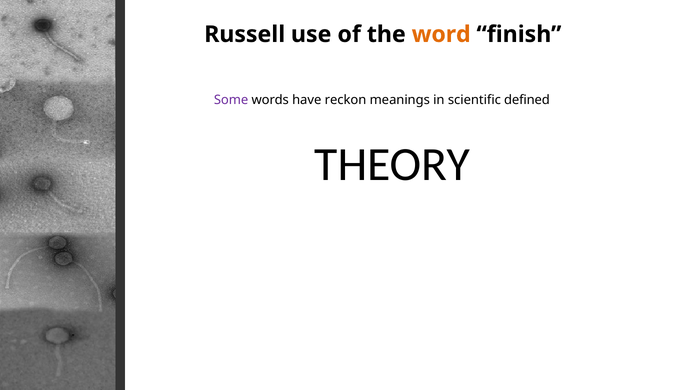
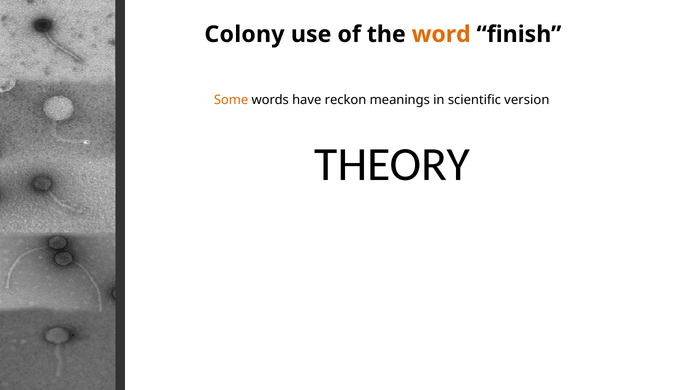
Russell: Russell -> Colony (244, 34)
Some colour: purple -> orange (231, 100)
defined: defined -> version (527, 100)
